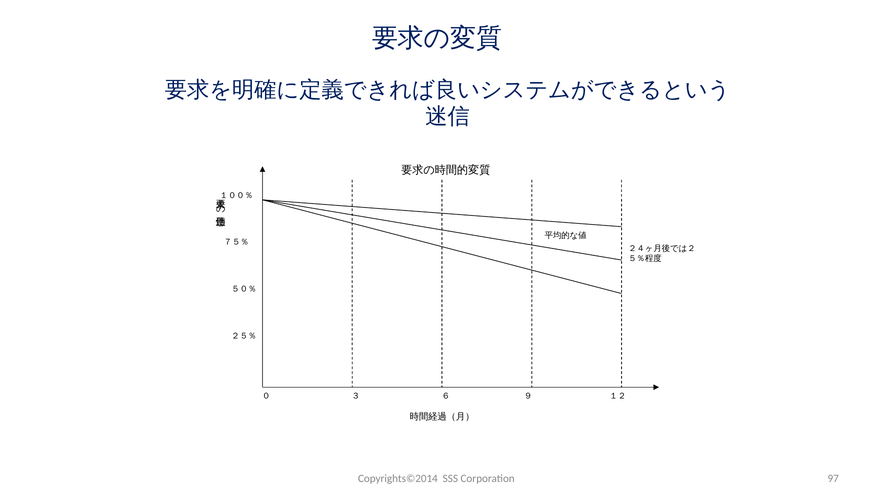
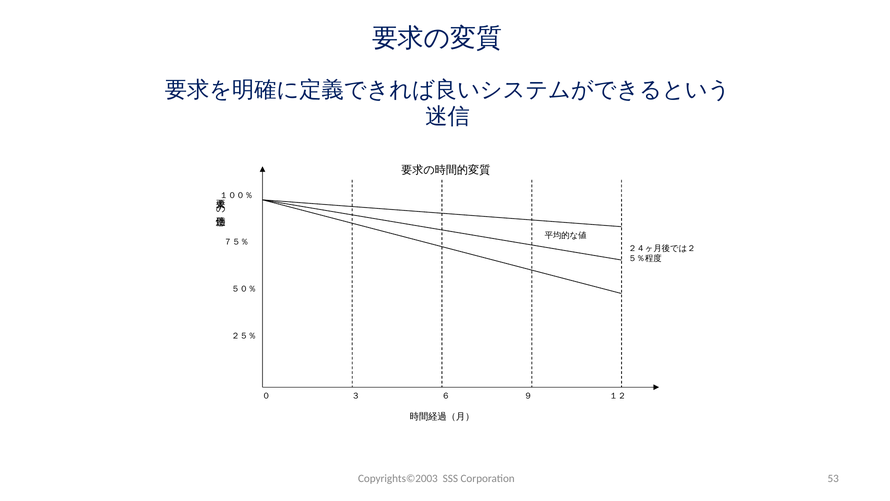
Copyrights©2014: Copyrights©2014 -> Copyrights©2003 (398, 478)
97: 97 -> 53 (833, 478)
